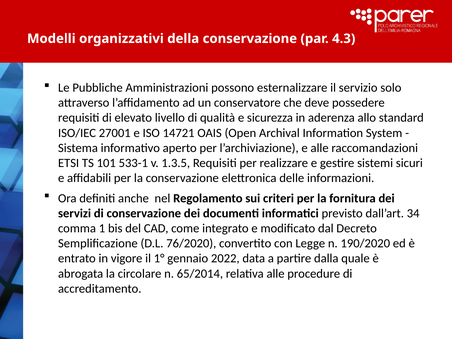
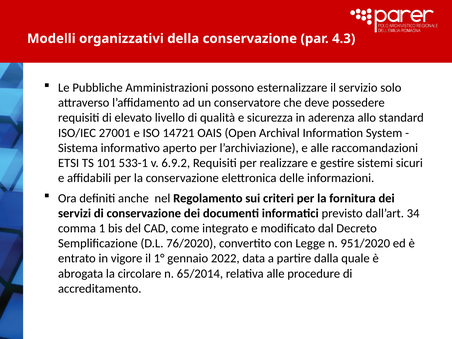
1.3.5: 1.3.5 -> 6.9.2 (176, 163)
190/2020: 190/2020 -> 951/2020 (365, 243)
